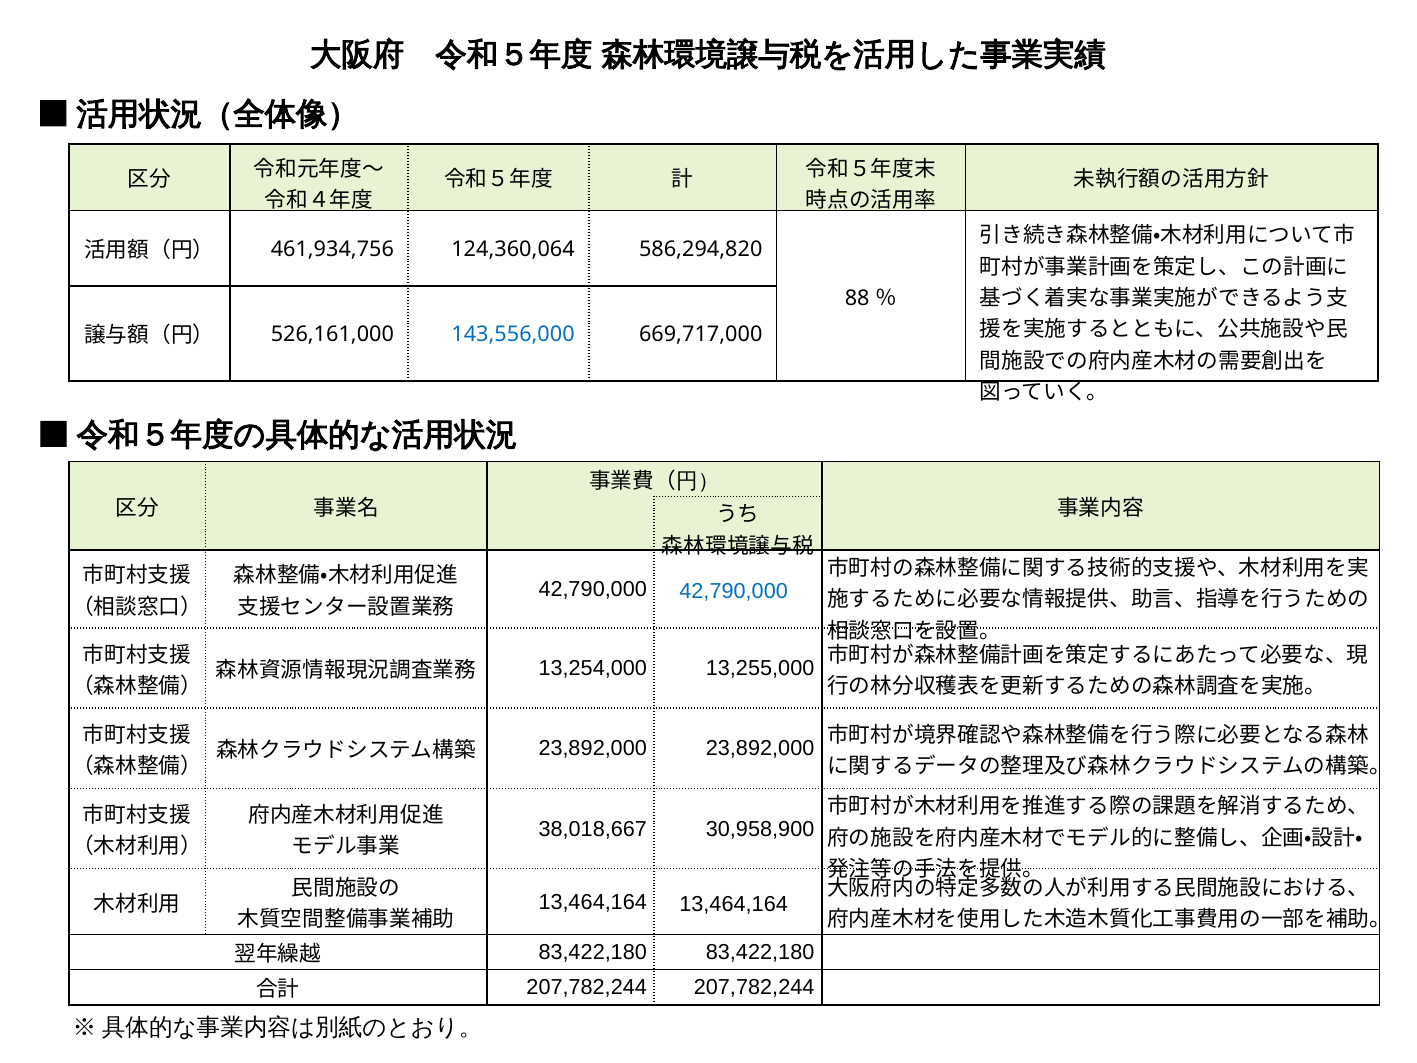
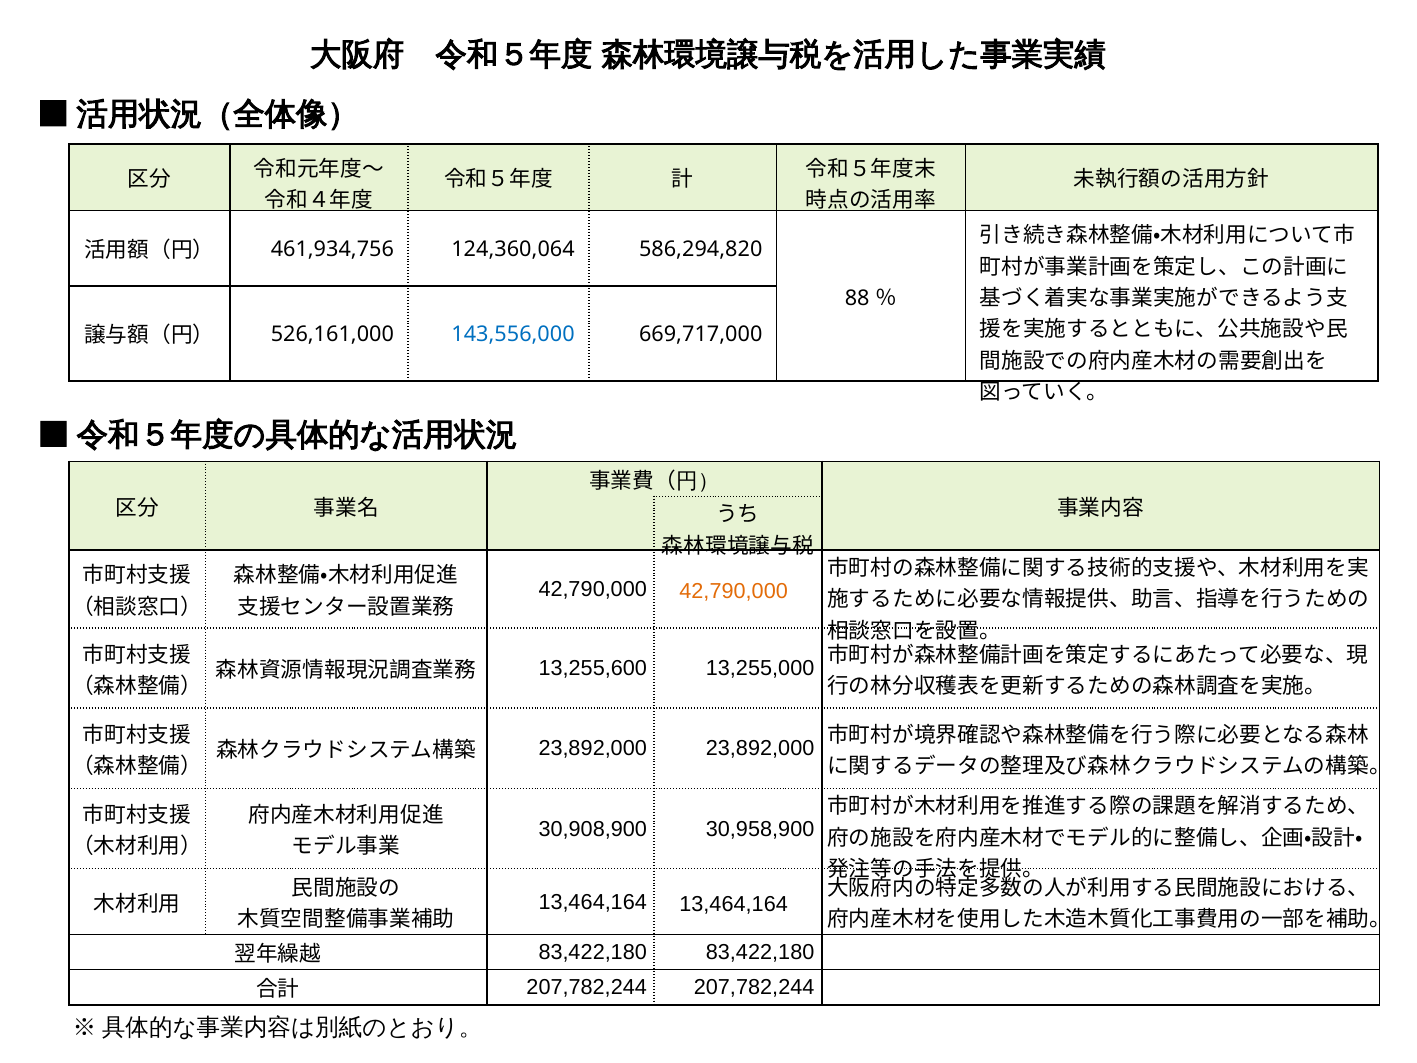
42,790,000 colour: blue -> orange (734, 591)
13,254,000: 13,254,000 -> 13,255,600 (593, 668)
38,018,667: 38,018,667 -> 30,908,900 (593, 829)
